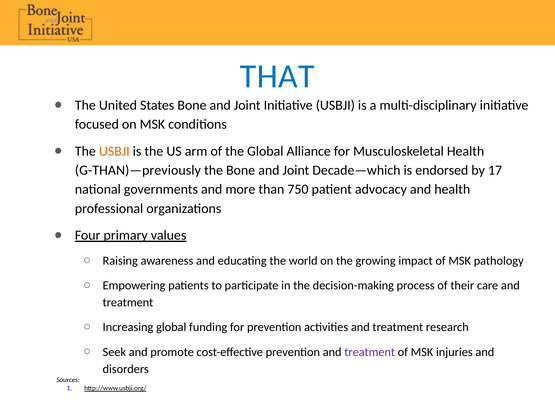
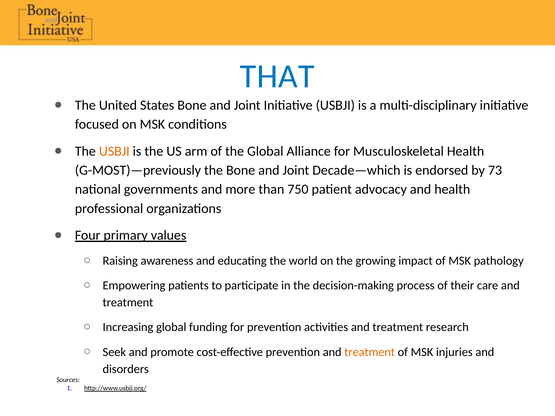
G-THAN)—previously: G-THAN)—previously -> G-MOST)—previously (138, 170)
17: 17 -> 73 (495, 170)
treatment colour: purple -> orange (370, 352)
